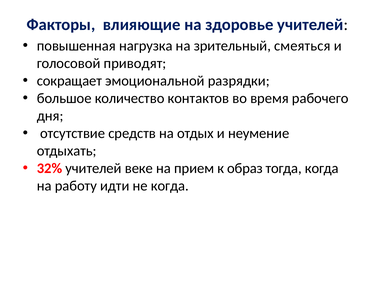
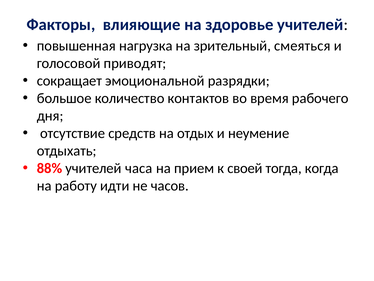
32%: 32% -> 88% (49, 168)
веке: веке -> часа (139, 168)
образ: образ -> своей (245, 168)
не когда: когда -> часов (170, 185)
